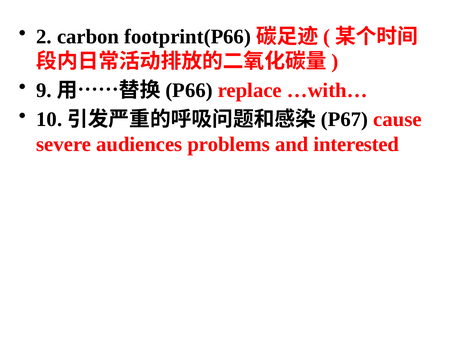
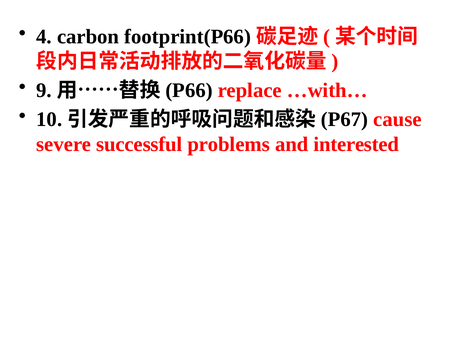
2: 2 -> 4 (44, 37)
audiences: audiences -> successful (139, 144)
